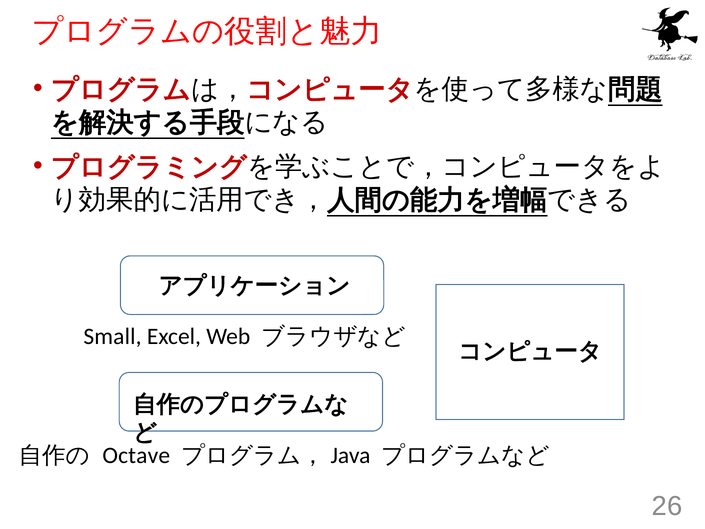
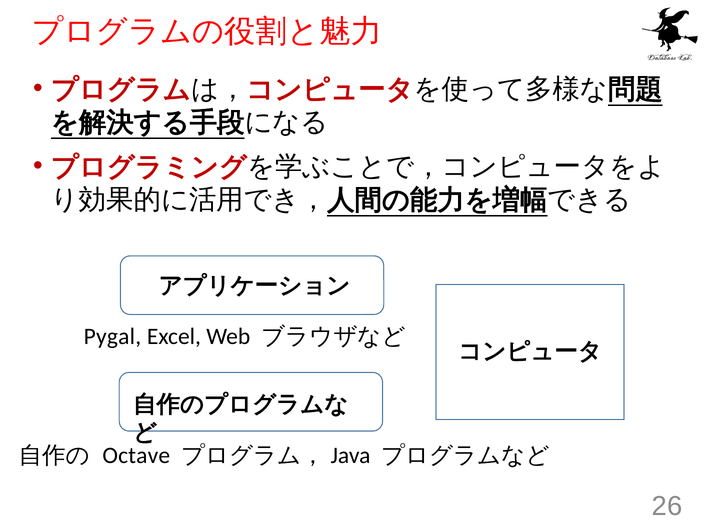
Small: Small -> Pygal (112, 336)
